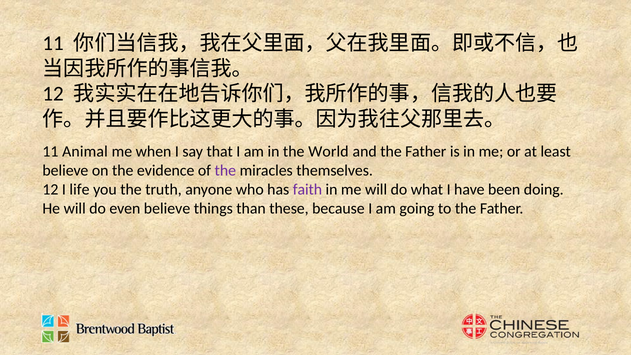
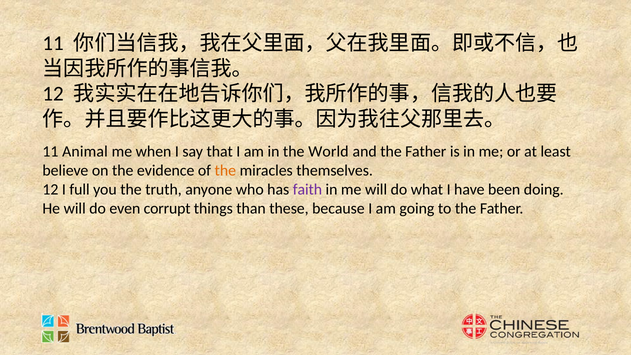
the colour: purple -> orange (225, 170)
life: life -> full (80, 189)
even believe: believe -> corrupt (167, 208)
